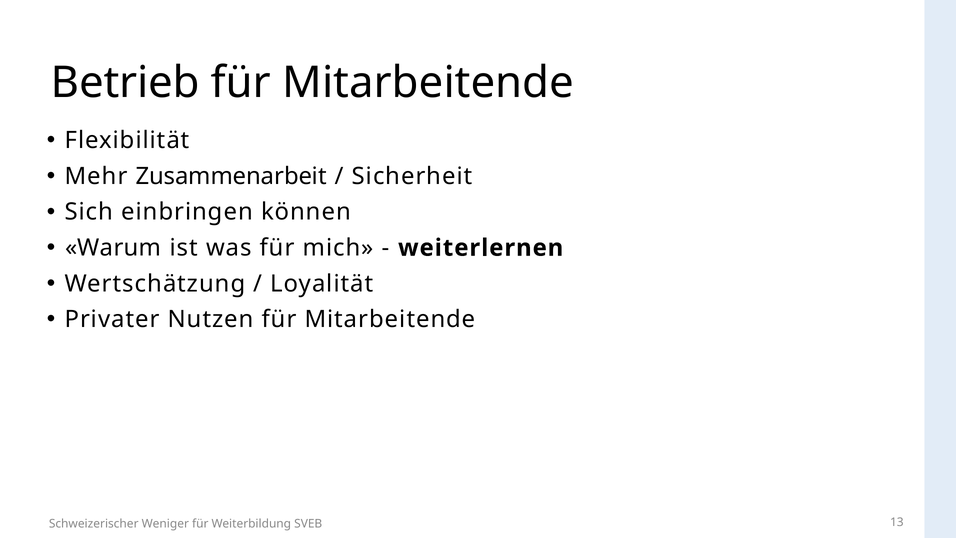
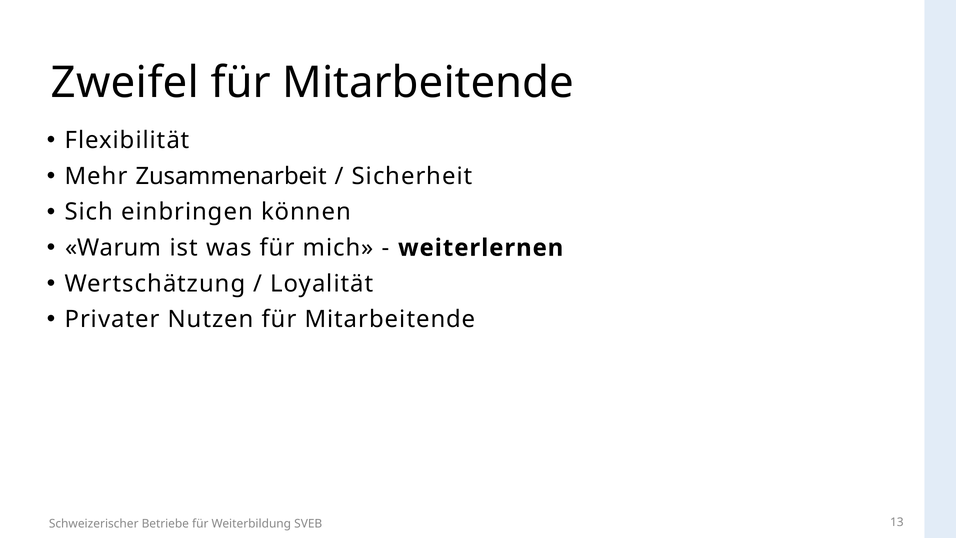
Betrieb: Betrieb -> Zweifel (125, 83)
Weniger: Weniger -> Betriebe (165, 524)
